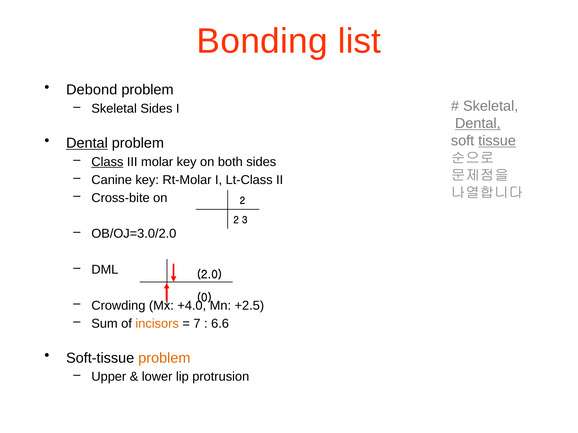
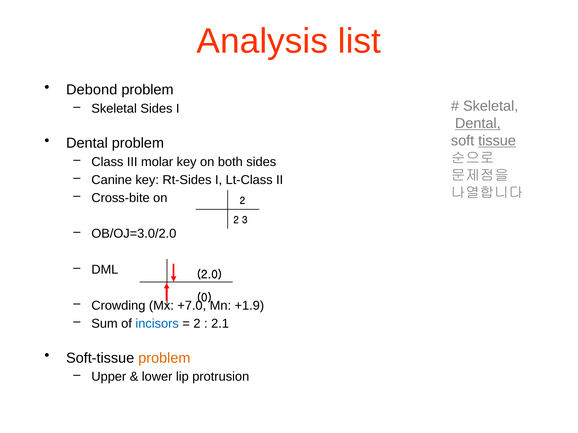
Bonding: Bonding -> Analysis (262, 41)
Dental underline: present -> none (87, 143)
Class underline: present -> none (107, 162)
Rt-Molar: Rt-Molar -> Rt-Sides (187, 180)
+4.0: +4.0 -> +7.0 (192, 306)
+2.5: +2.5 -> +1.9 (249, 306)
incisors colour: orange -> blue (157, 324)
7: 7 -> 2 (197, 324)
6.6: 6.6 -> 2.1 (220, 324)
